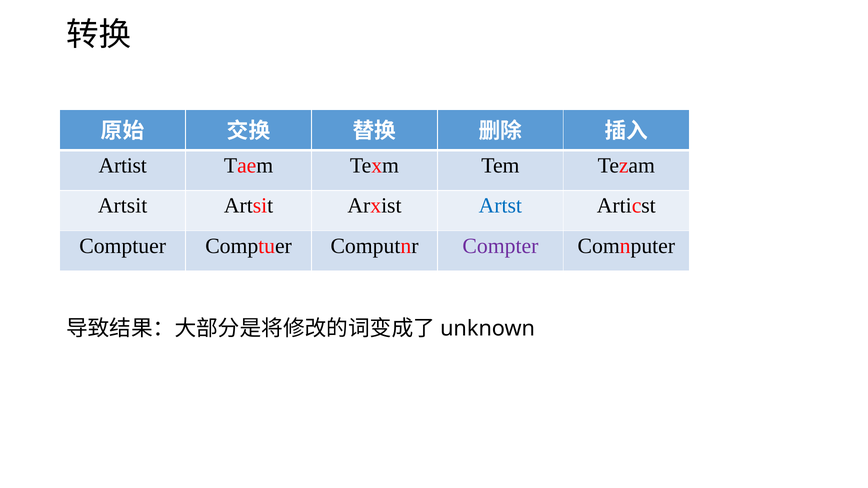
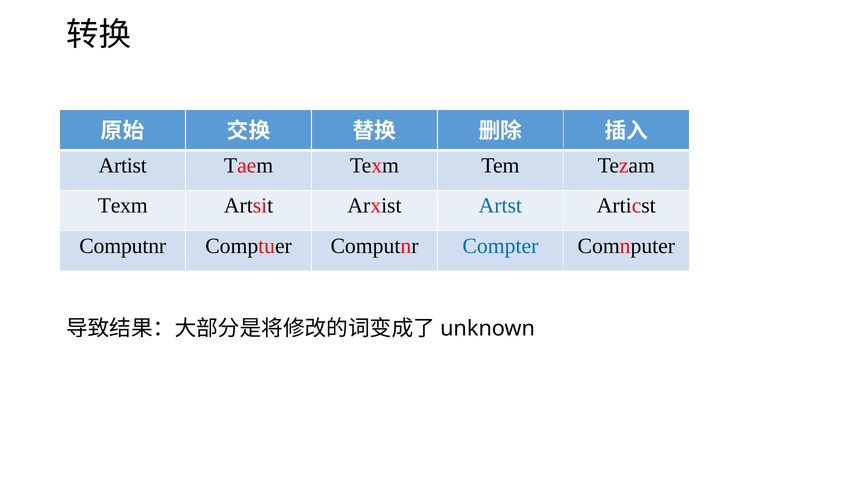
Artsit: Artsit -> Texm (123, 206)
Comptuer: Comptuer -> Computnr (123, 246)
Compter colour: purple -> blue (500, 246)
